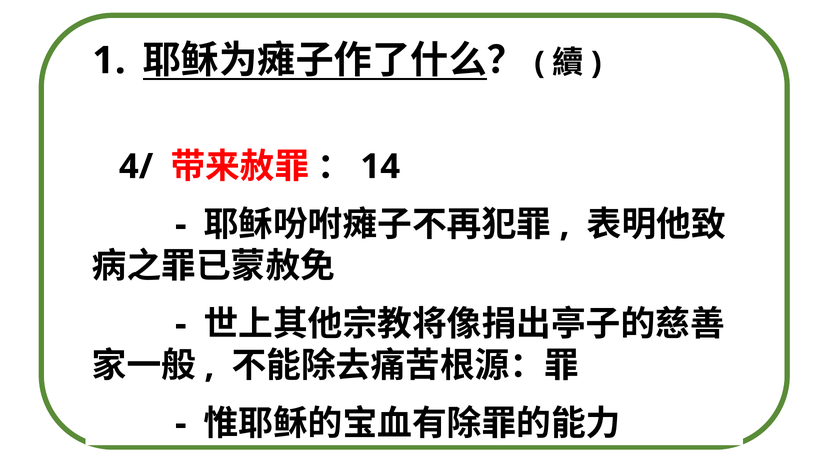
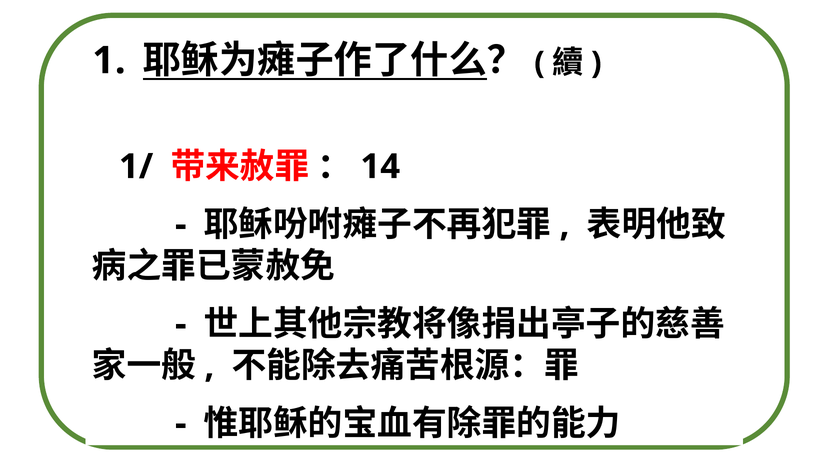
4/: 4/ -> 1/ (136, 167)
